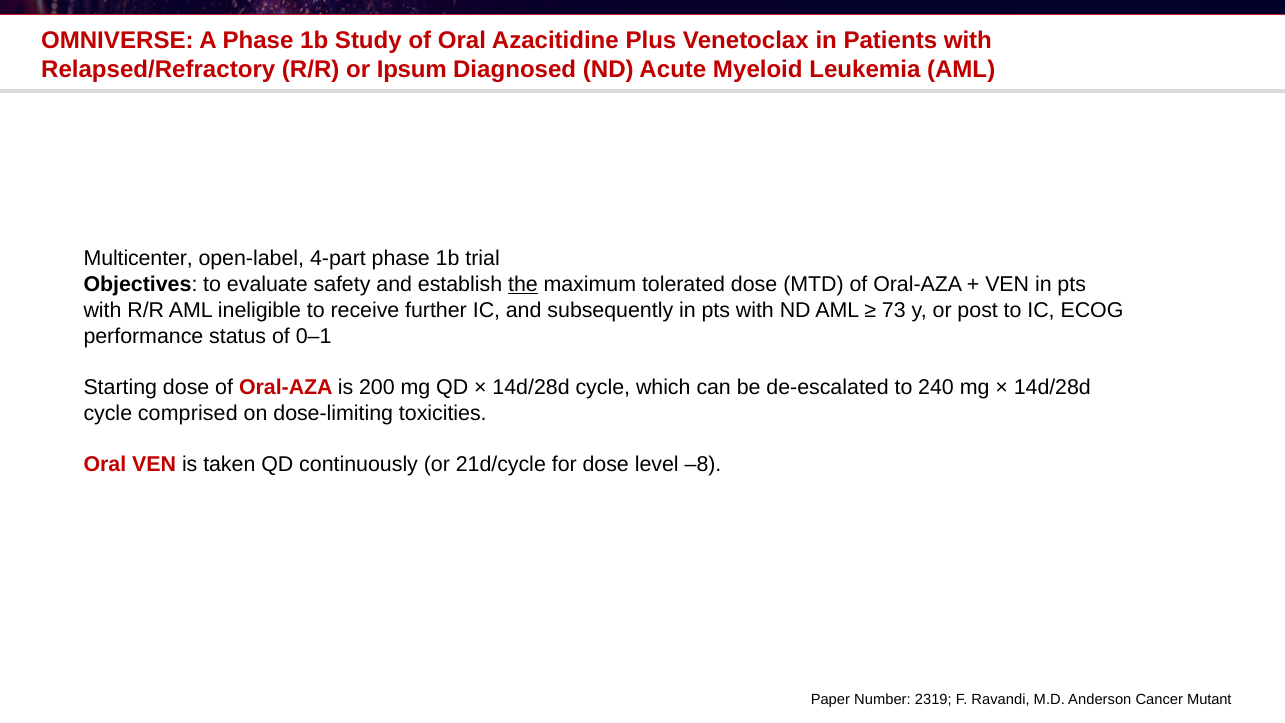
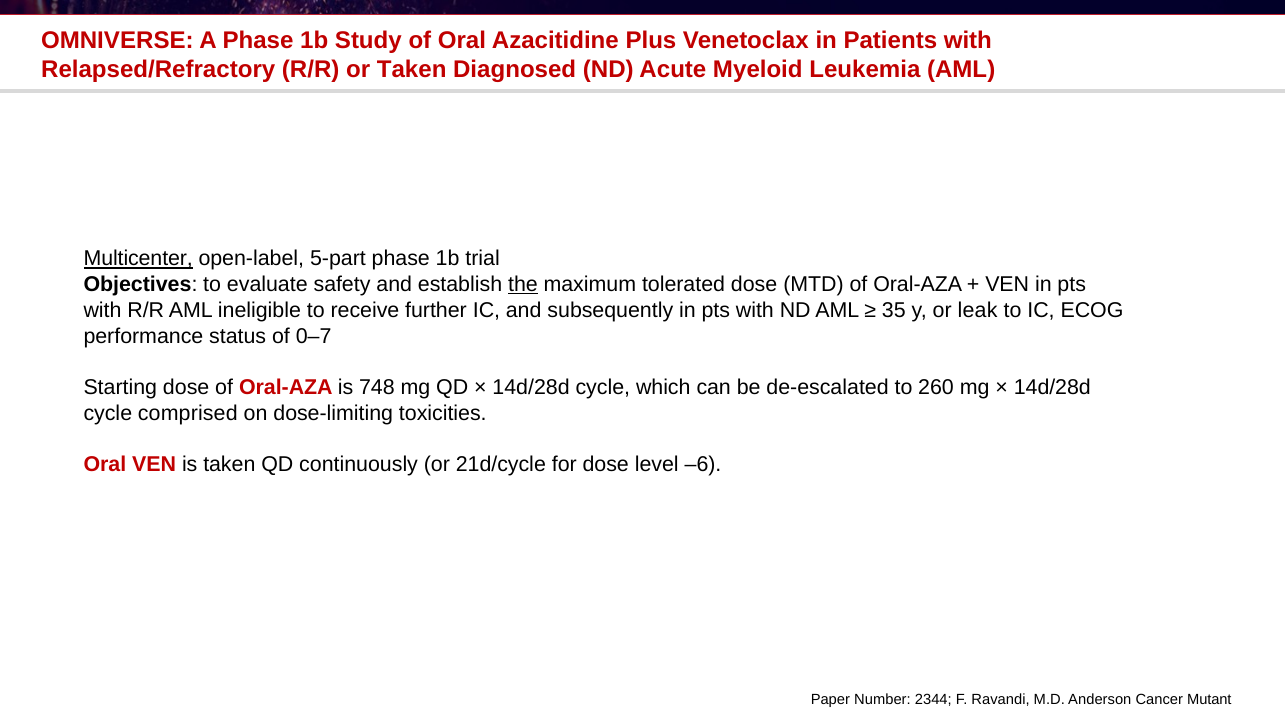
or Ipsum: Ipsum -> Taken (412, 70)
Multicenter underline: none -> present (138, 259)
4-part: 4-part -> 5-part (338, 259)
73: 73 -> 35 (894, 310)
post: post -> leak (978, 310)
0–1: 0–1 -> 0–7 (314, 336)
200: 200 -> 748 (377, 387)
240: 240 -> 260 (936, 387)
–8: –8 -> –6 (703, 464)
2319: 2319 -> 2344 (933, 700)
